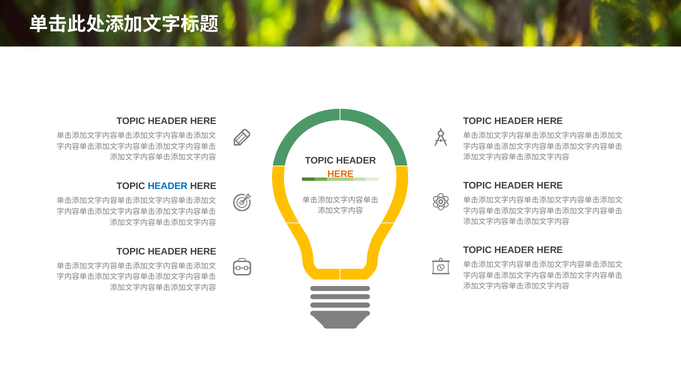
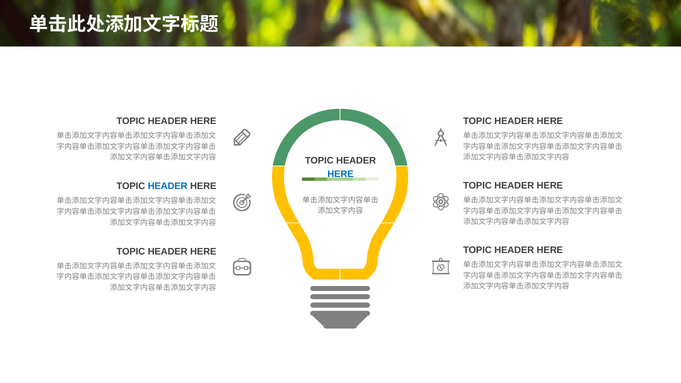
HERE colour: orange -> blue (341, 174)
